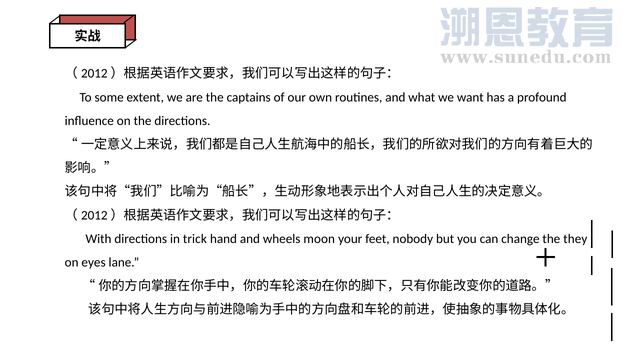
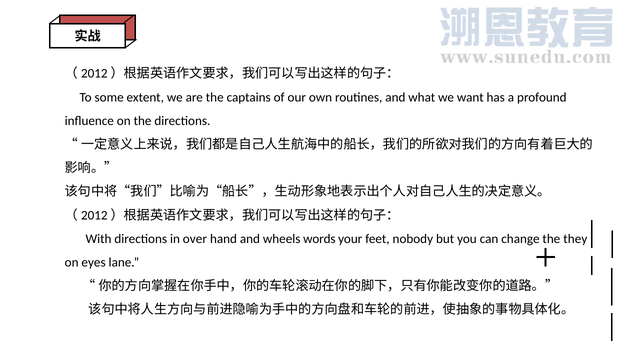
trick: trick -> over (195, 239)
moon: moon -> words (319, 239)
